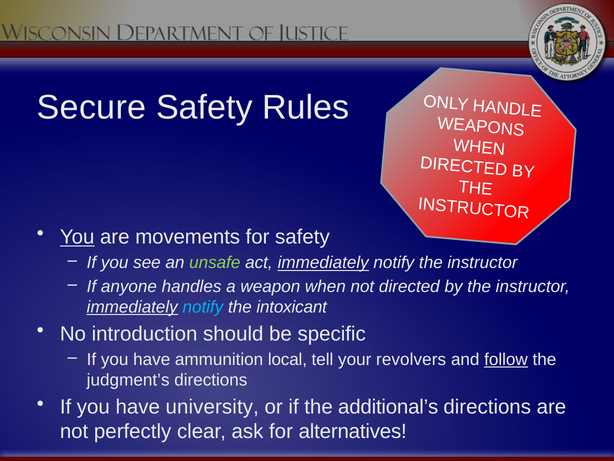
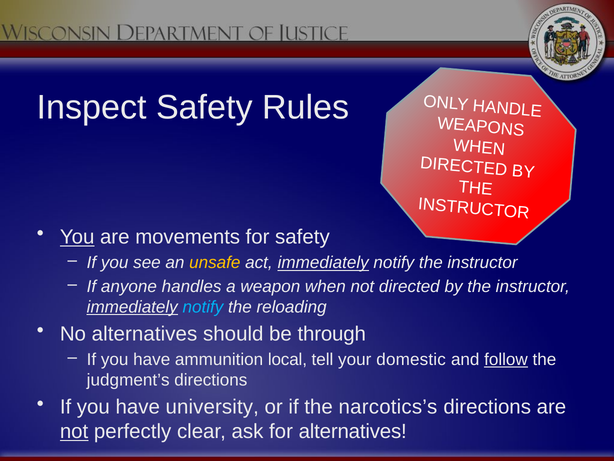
Secure: Secure -> Inspect (92, 107)
unsafe colour: light green -> yellow (215, 262)
intoxicant: intoxicant -> reloading (292, 307)
No introduction: introduction -> alternatives (145, 334)
specific: specific -> through (332, 334)
revolvers: revolvers -> domestic (411, 359)
additional’s: additional’s -> narcotics’s (388, 407)
not underline: none -> present (74, 431)
